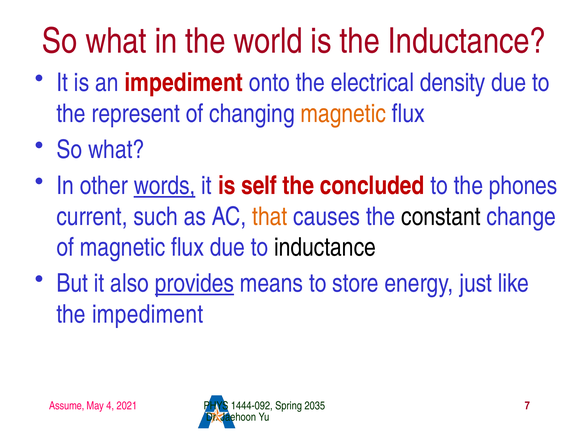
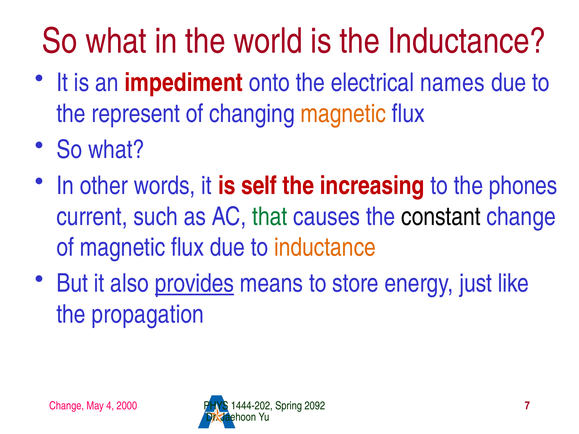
density: density -> names (452, 83)
words underline: present -> none (165, 186)
concluded: concluded -> increasing (372, 186)
that colour: orange -> green (270, 217)
inductance colour: black -> orange (325, 248)
the impediment: impediment -> propagation (148, 315)
Assume: Assume -> Change (67, 406)
2021: 2021 -> 2000 (127, 406)
1444-092: 1444-092 -> 1444-202 (252, 406)
2035: 2035 -> 2092 (315, 406)
